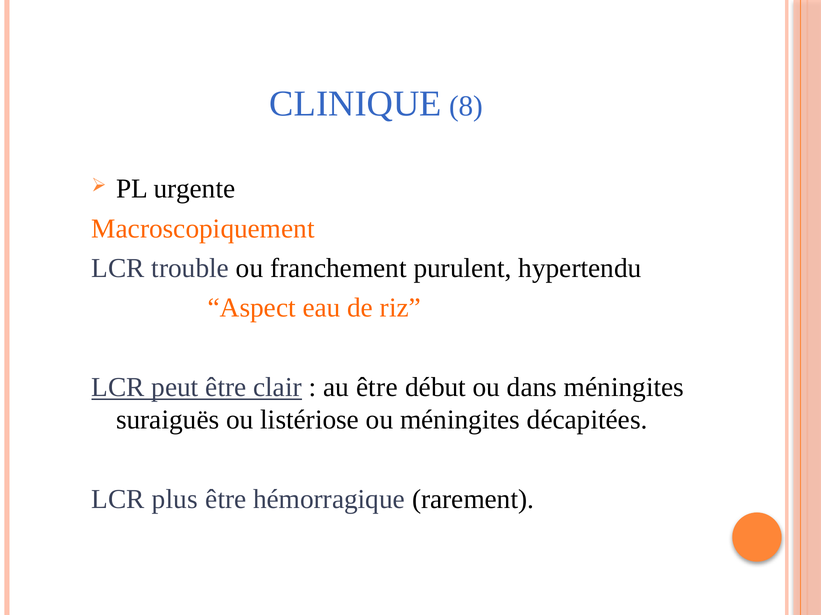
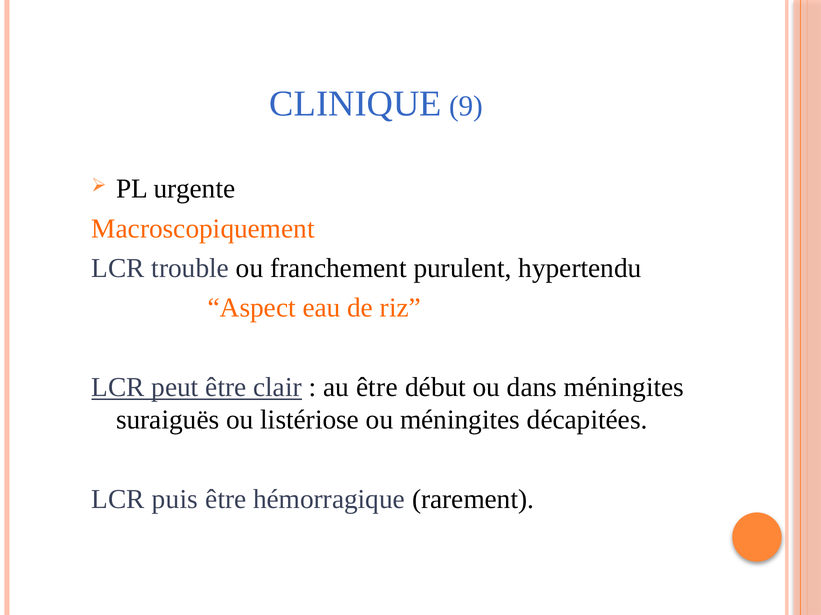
8: 8 -> 9 (466, 106)
plus: plus -> puis (175, 500)
